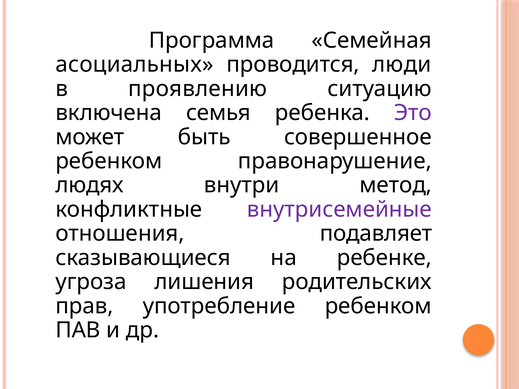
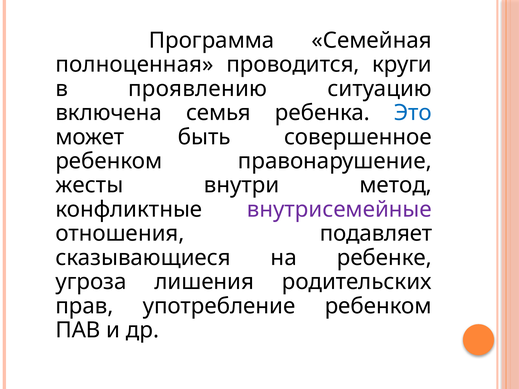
асоциальных: асоциальных -> полноценная (135, 65)
люди: люди -> круги (402, 65)
Это colour: purple -> blue (413, 113)
людях: людях -> жесты (89, 185)
